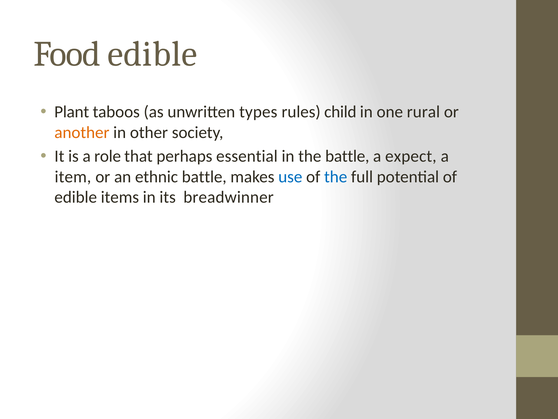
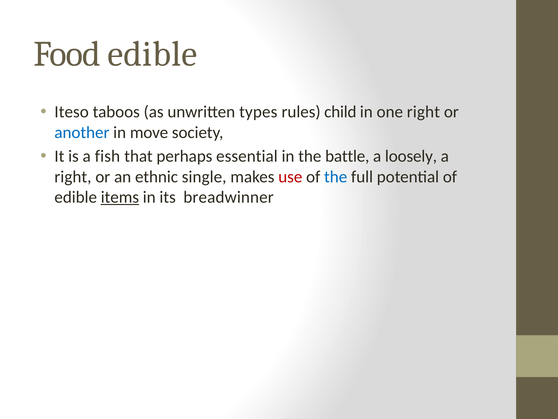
Plant: Plant -> Iteso (72, 112)
one rural: rural -> right (423, 112)
another colour: orange -> blue (82, 132)
other: other -> move (149, 132)
role: role -> fish (107, 156)
expect: expect -> loosely (411, 156)
item: item -> right (73, 177)
ethnic battle: battle -> single (204, 177)
use colour: blue -> red (290, 177)
items underline: none -> present (120, 197)
